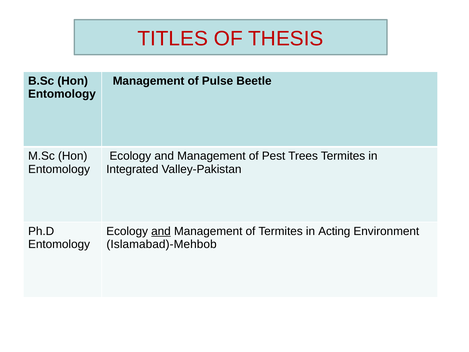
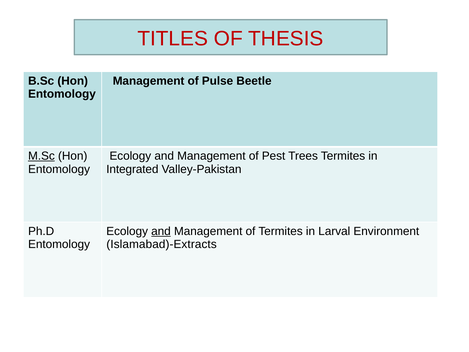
M.Sc underline: none -> present (41, 156)
Acting: Acting -> Larval (334, 231)
Islamabad)-Mehbob: Islamabad)-Mehbob -> Islamabad)-Extracts (162, 244)
